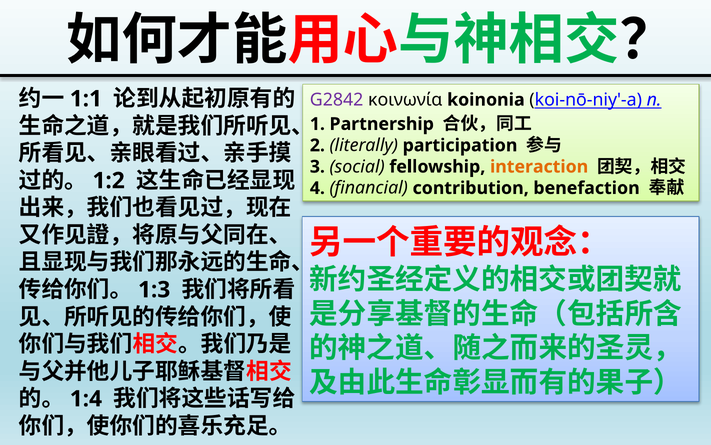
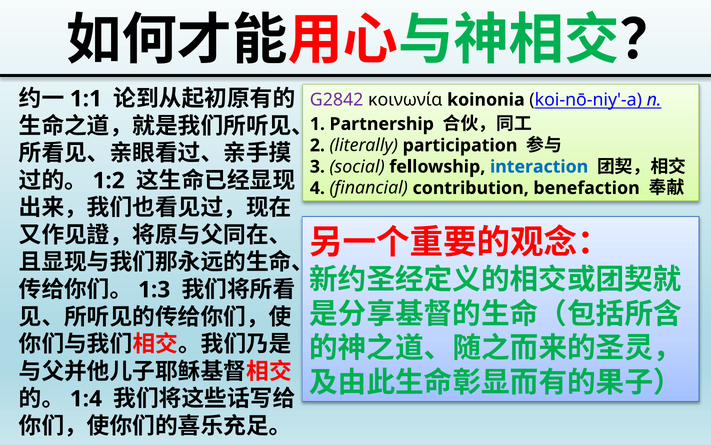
interaction colour: orange -> blue (539, 167)
